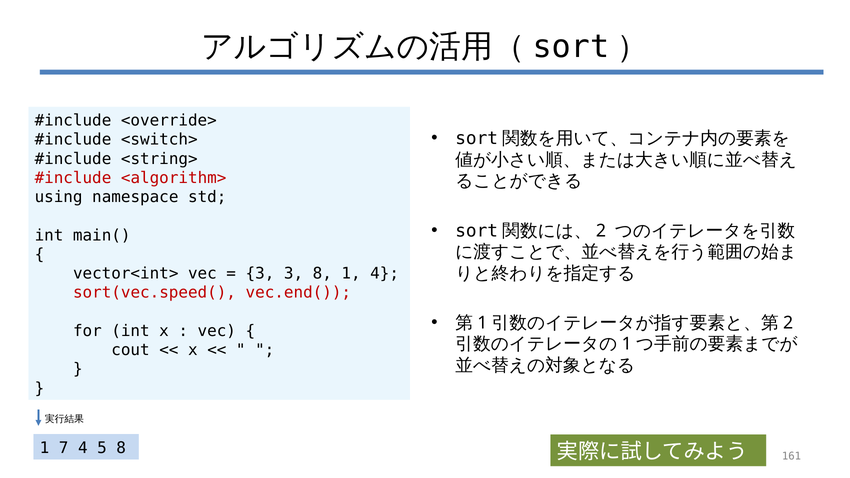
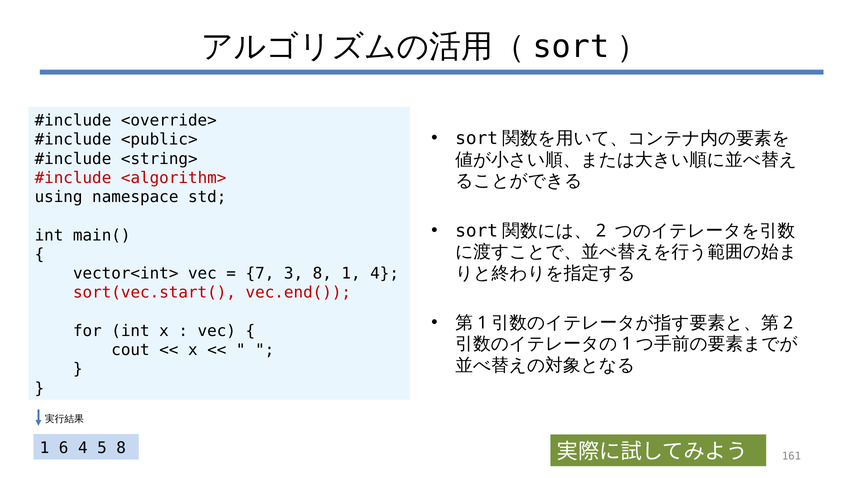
<switch>: <switch> -> <public> (159, 140)
3: 3 -> 7 (260, 274)
sort(vec.speed(: sort(vec.speed( -> sort(vec.start( (154, 293)
7: 7 -> 6 (64, 448)
